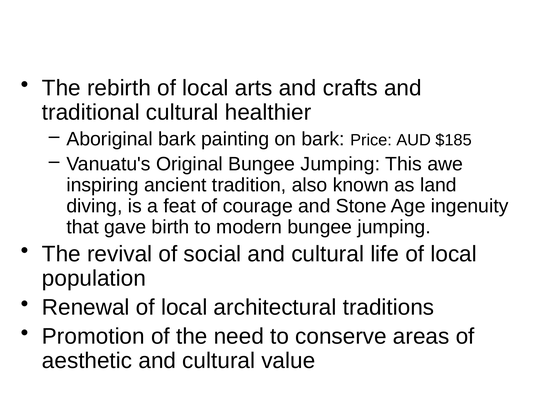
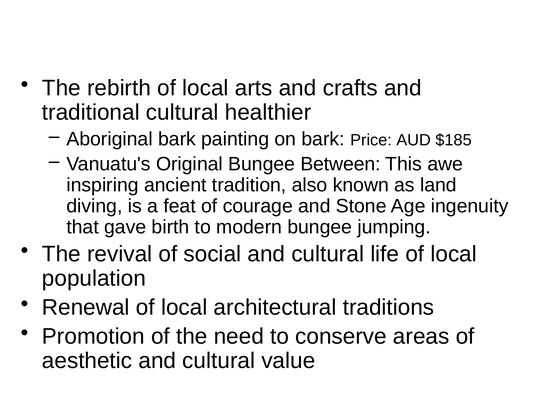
Original Bungee Jumping: Jumping -> Between (340, 164)
